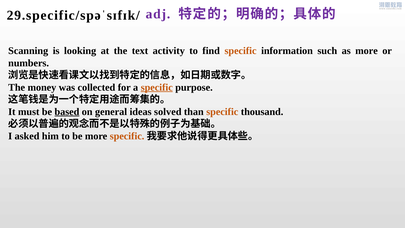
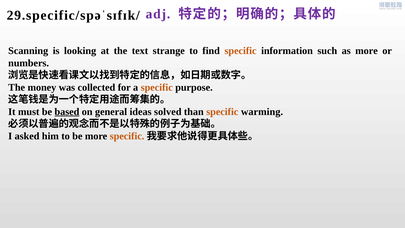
activity: activity -> strange (169, 51)
specific underline: present -> none (157, 87)
thousand: thousand -> warming (262, 112)
